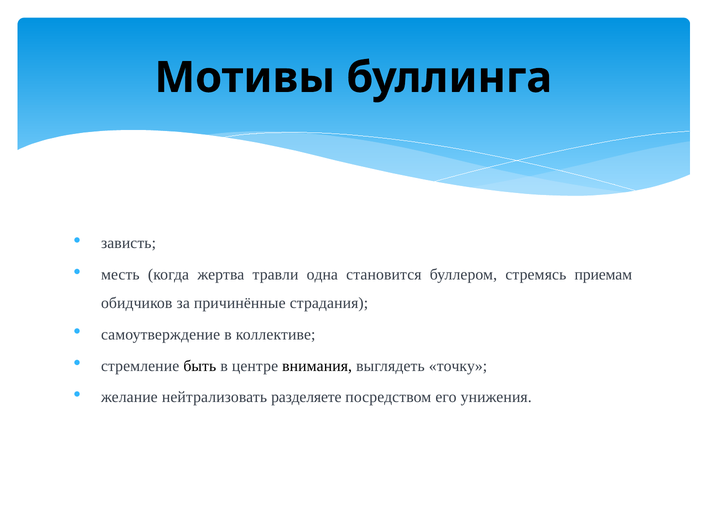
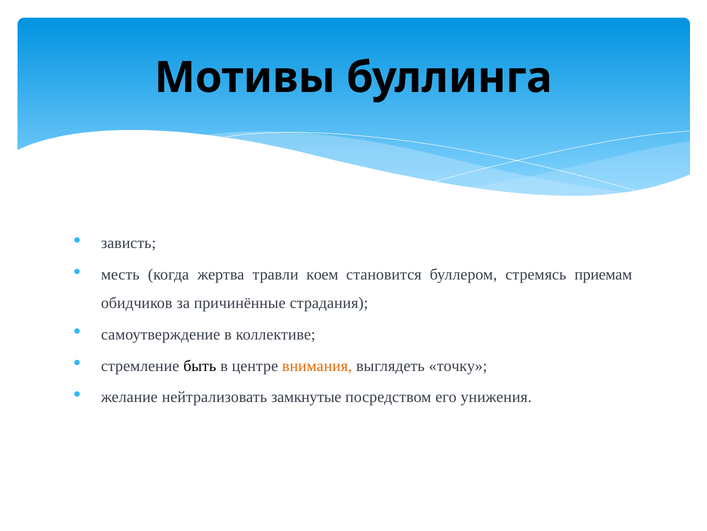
одна: одна -> коем (322, 274)
внимания colour: black -> orange (317, 365)
разделяете: разделяете -> замкнутые (306, 397)
